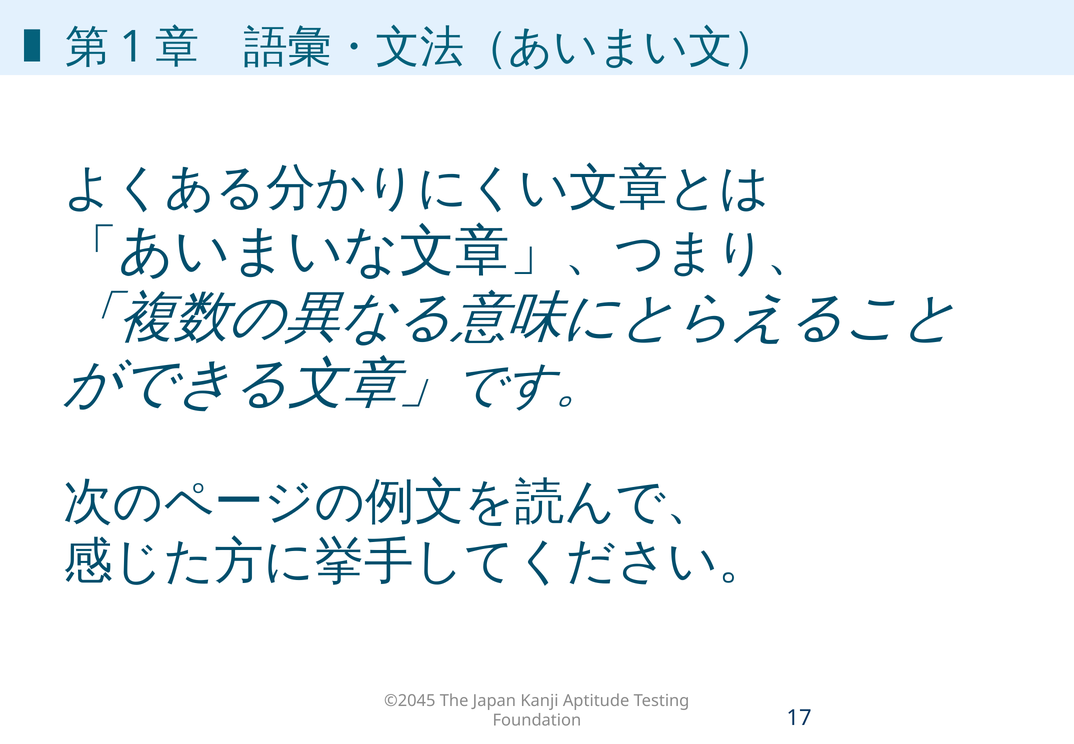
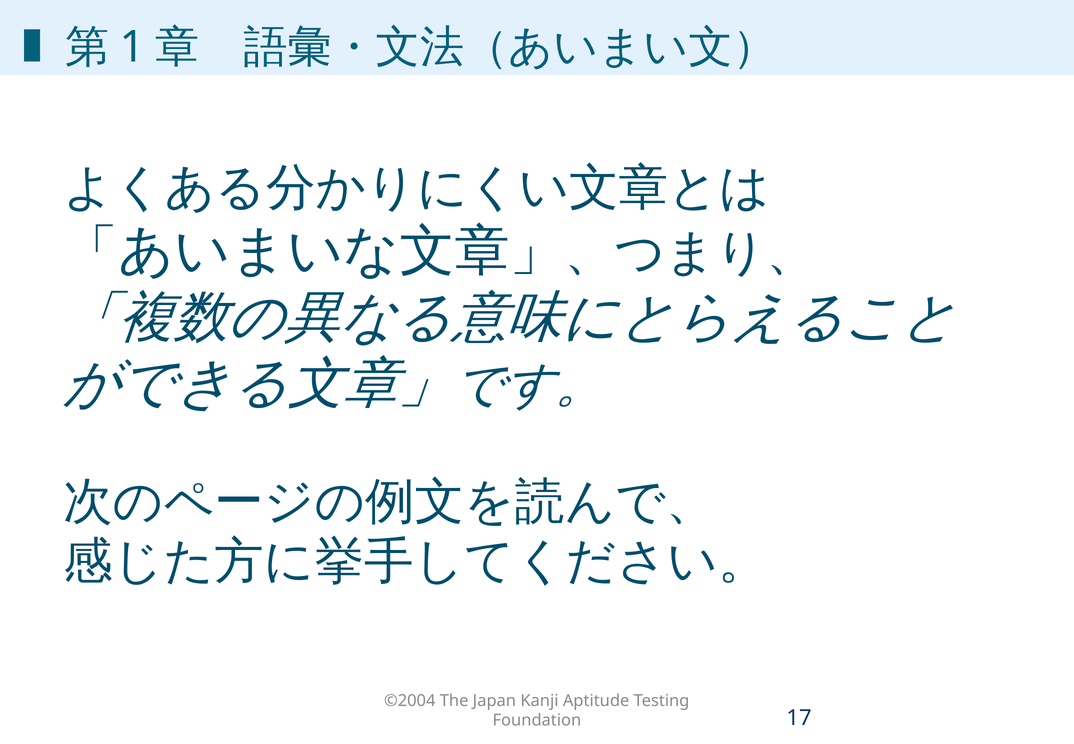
©2045: ©2045 -> ©2004 (410, 700)
